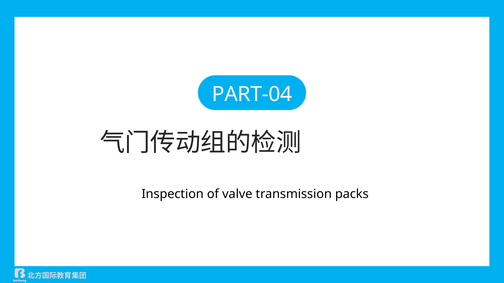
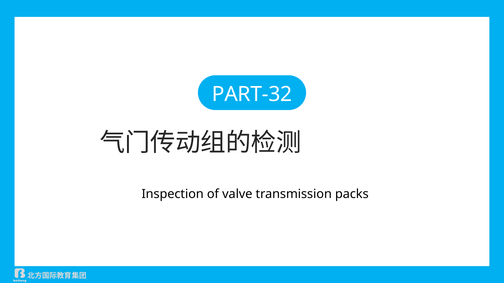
PART-04: PART-04 -> PART-32 (252, 94)
